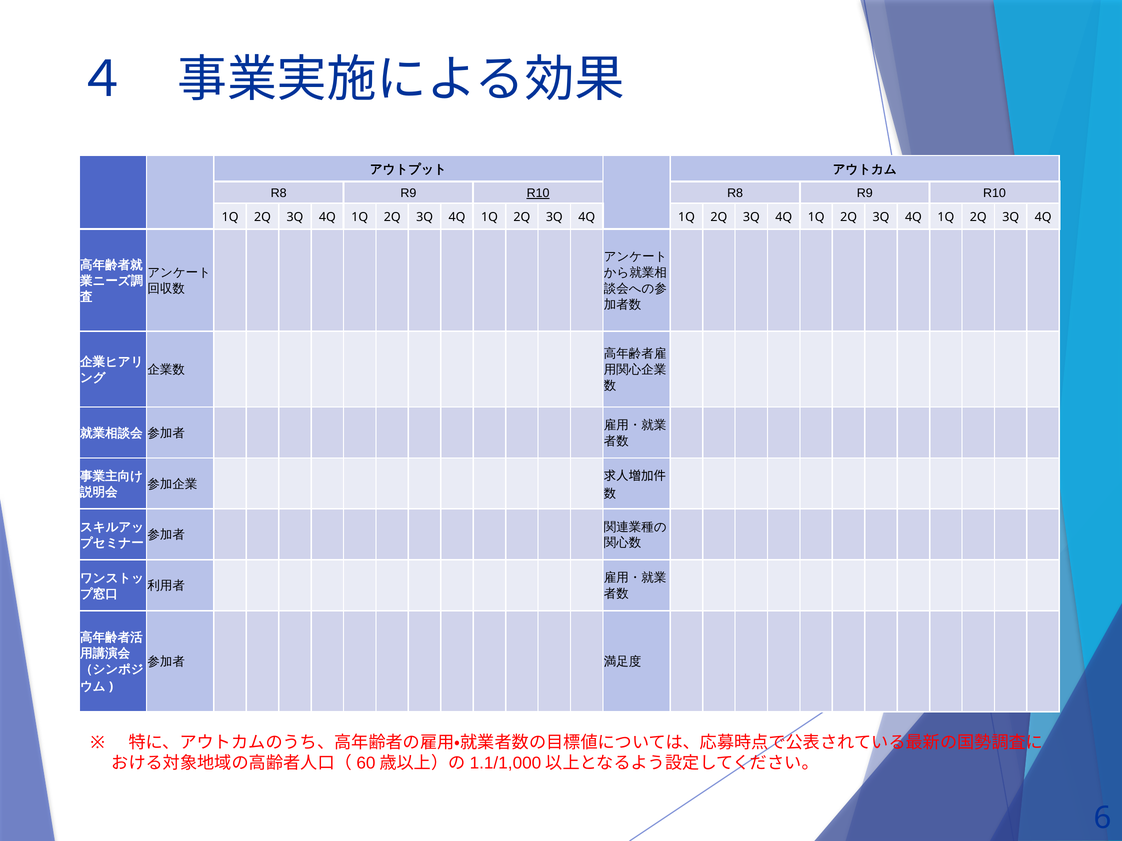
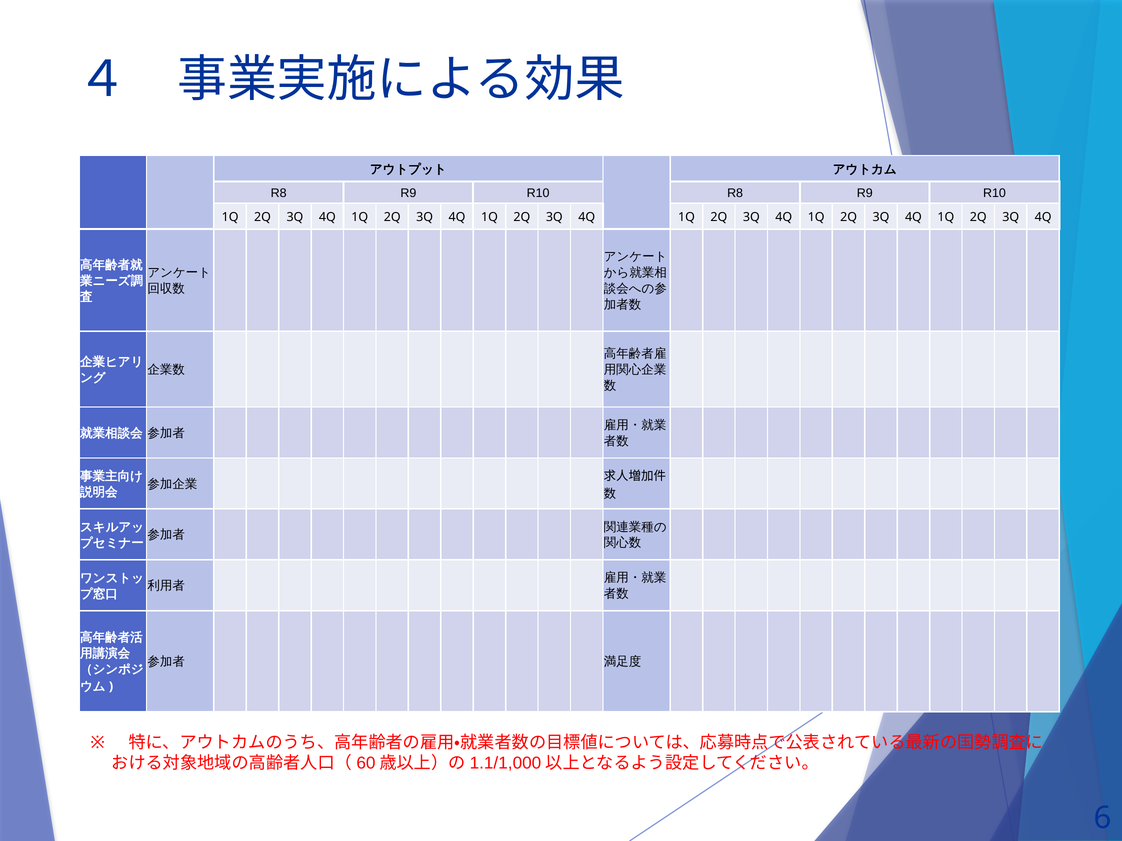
R10 underline: present -> none (538, 193)
